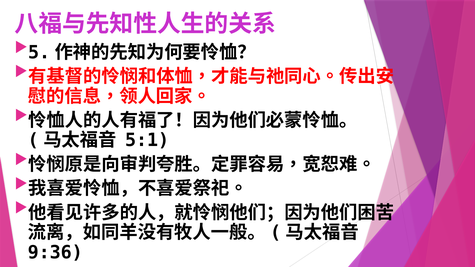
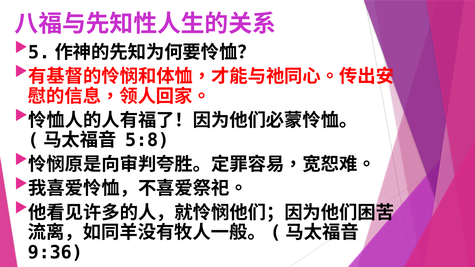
5:1: 5:1 -> 5:8 (147, 140)
